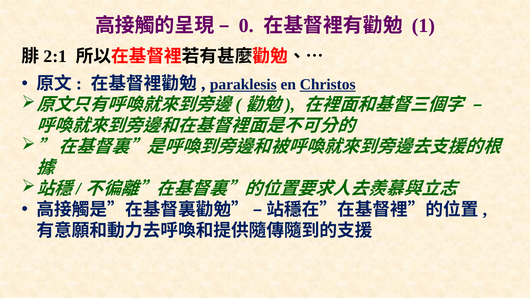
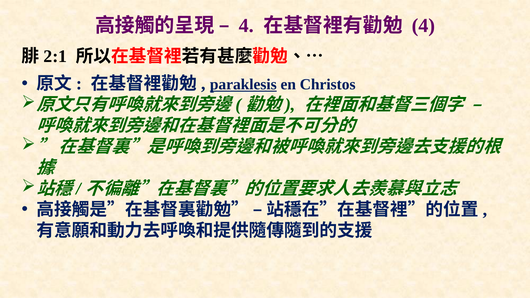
0: 0 -> 4 (246, 25)
1: 1 -> 4 (423, 25)
Christos underline: present -> none (328, 85)
